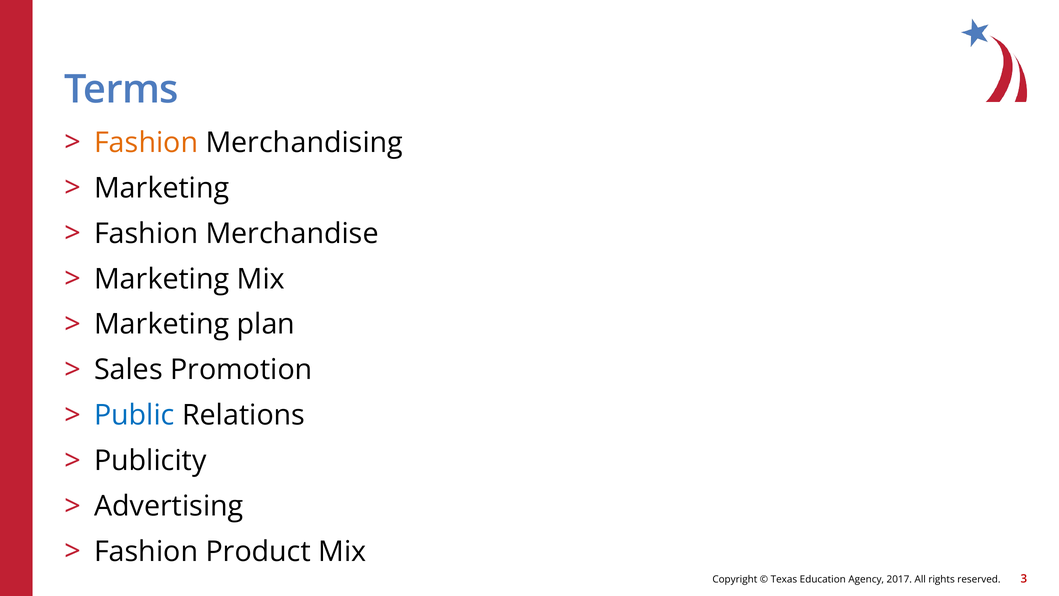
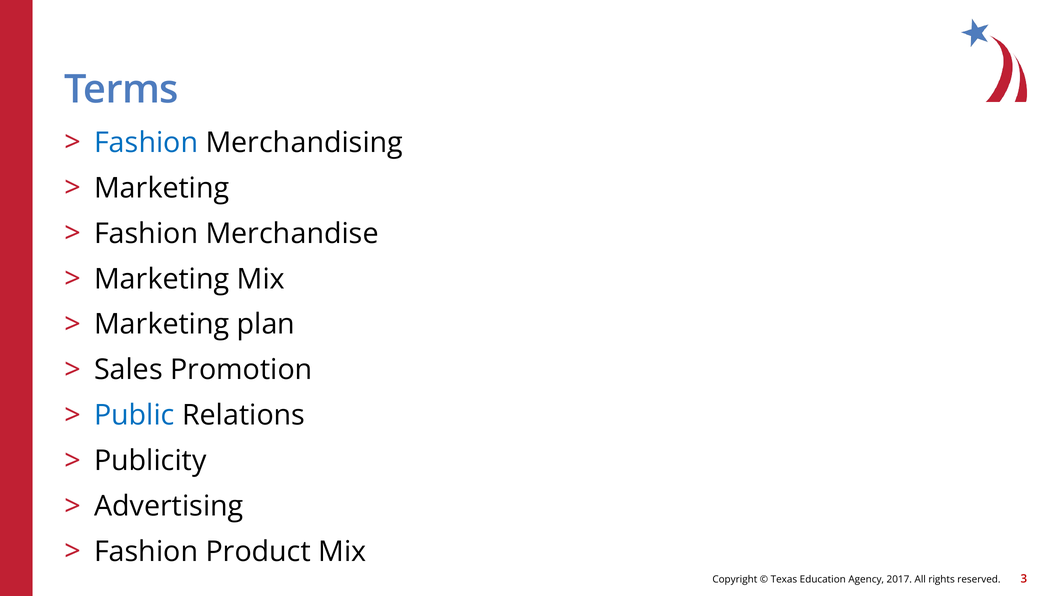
Fashion colour: orange -> blue (146, 143)
